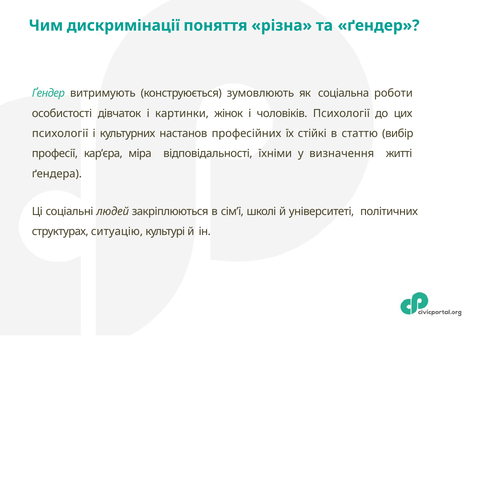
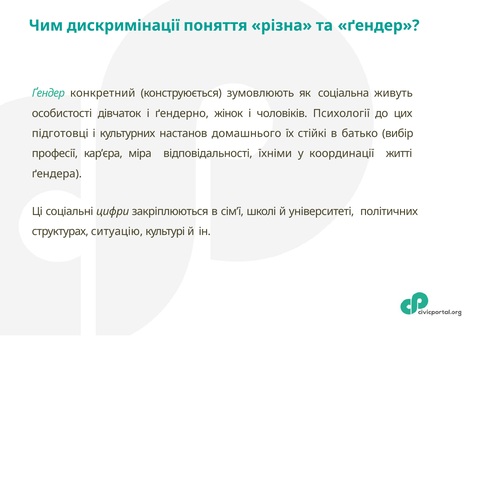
витримують: витримують -> конкретний (103, 93)
роботи: роботи -> живуть (393, 93)
картинки: картинки -> ґендерно (182, 113)
психології: психології -> підготовці (60, 133)
професійних: професійних -> домашнього (247, 133)
статтю: статтю -> батько (360, 133)
визначення: визначення -> координації (342, 154)
людей: людей -> цифри (113, 211)
